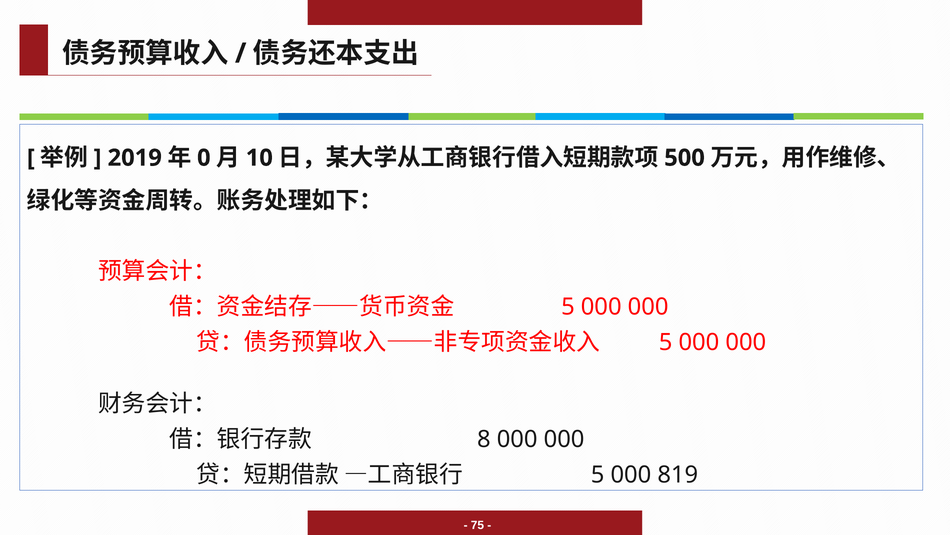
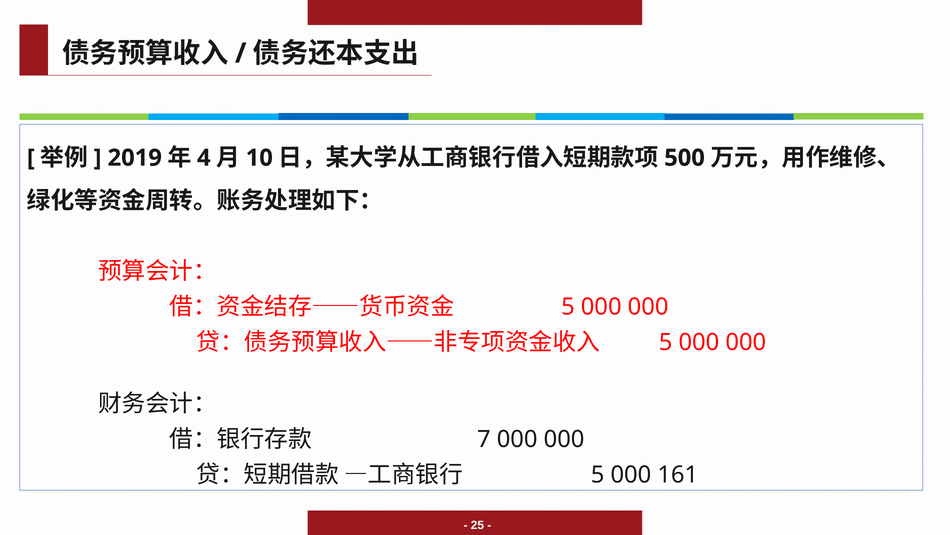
0: 0 -> 4 (204, 158)
8: 8 -> 7 (484, 439)
819: 819 -> 161 (678, 474)
75: 75 -> 25 (477, 525)
